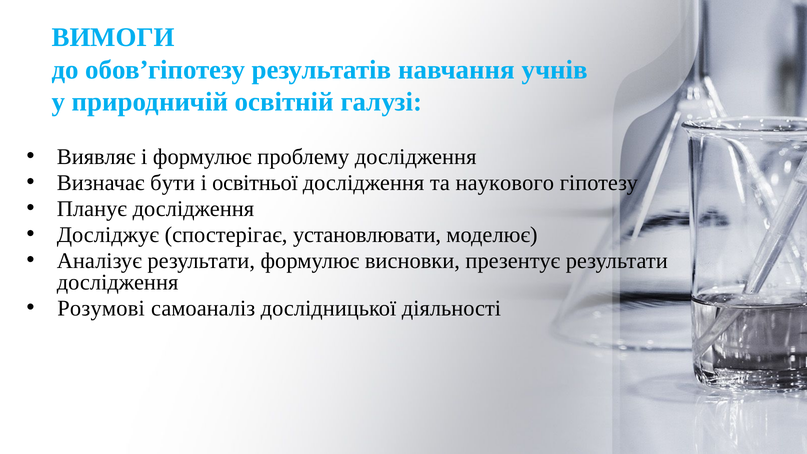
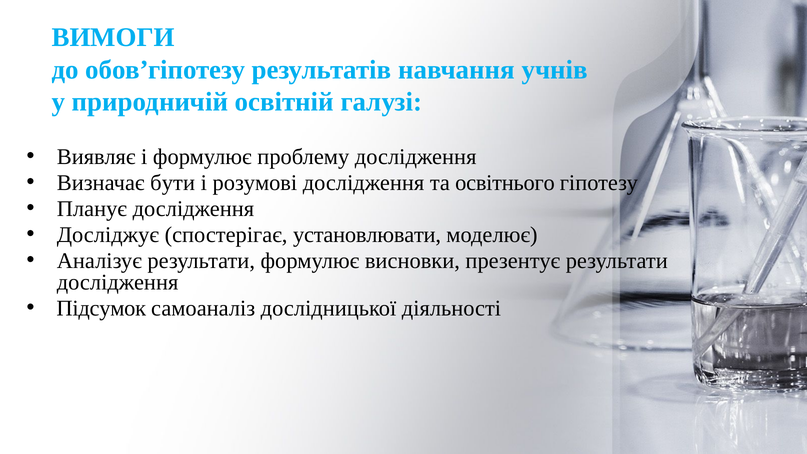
освітньої: освітньої -> розумові (255, 183)
наукового: наукового -> освітнього (505, 183)
Розумові: Розумові -> Підсумок (101, 308)
